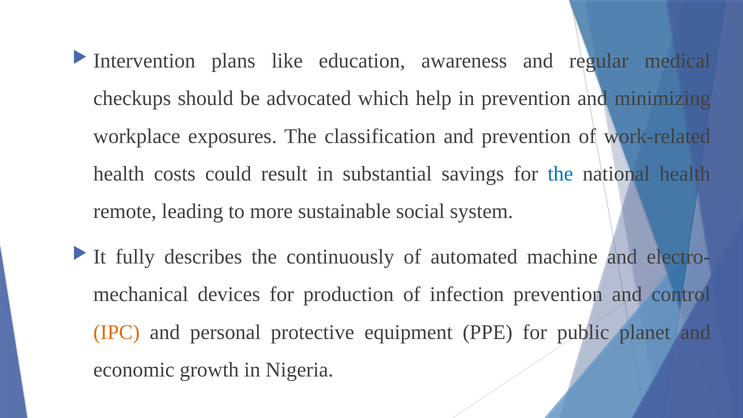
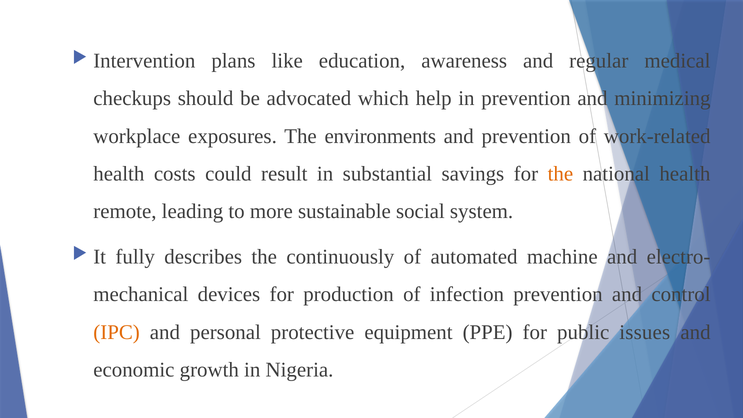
classification: classification -> environments (380, 136)
the colour: blue -> orange (560, 174)
planet: planet -> issues (645, 332)
